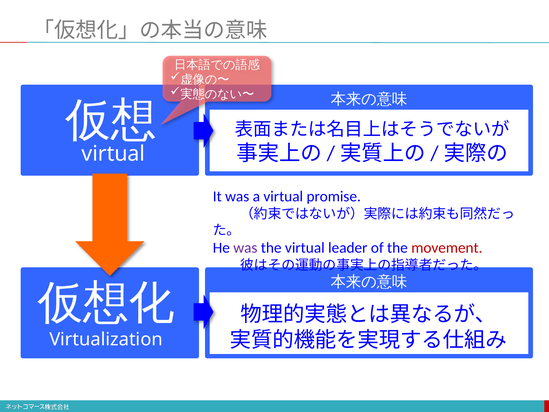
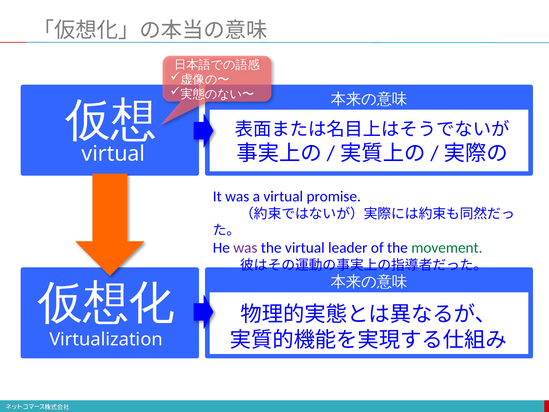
movement colour: red -> green (447, 248)
